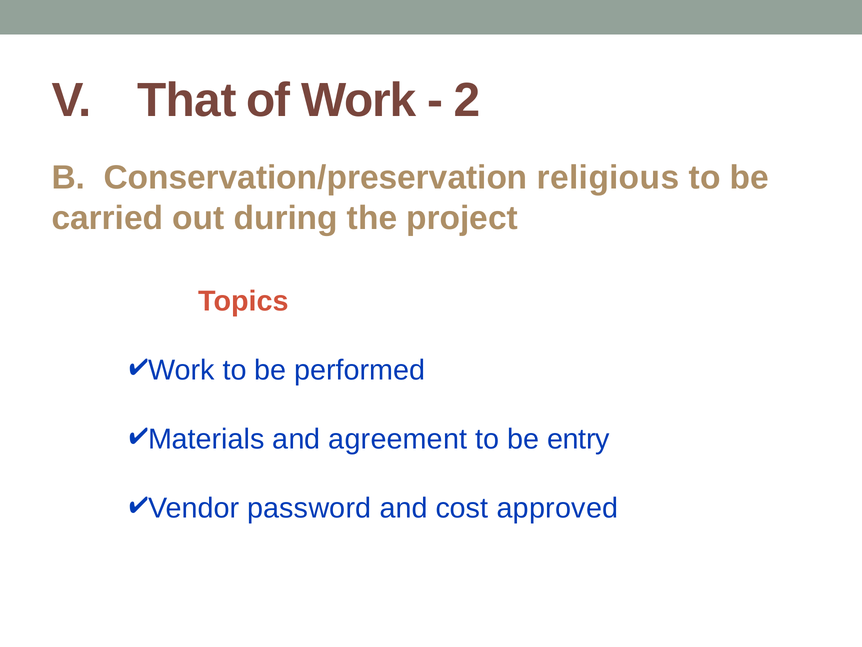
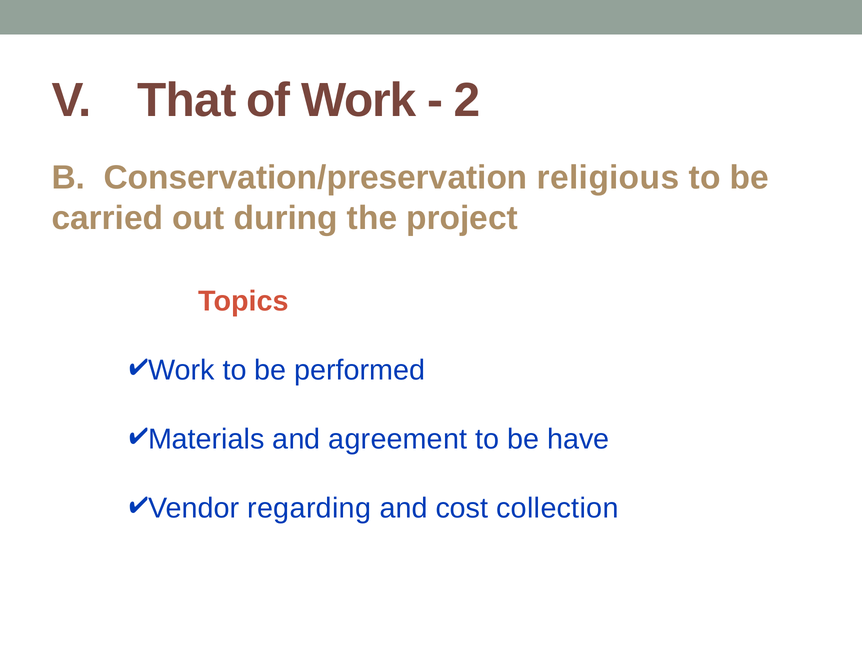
entry: entry -> have (578, 439)
password: password -> regarding (309, 508)
approved: approved -> collection (557, 508)
